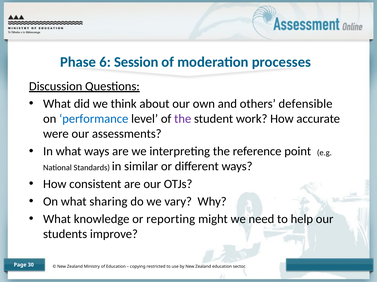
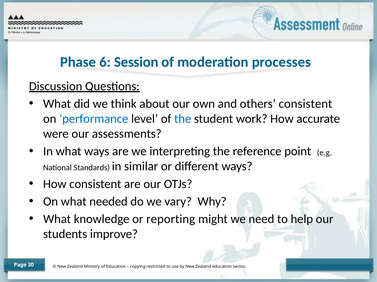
others defensible: defensible -> consistent (305, 104)
the colour: purple -> blue (183, 119)
sharing: sharing -> needed (109, 202)
